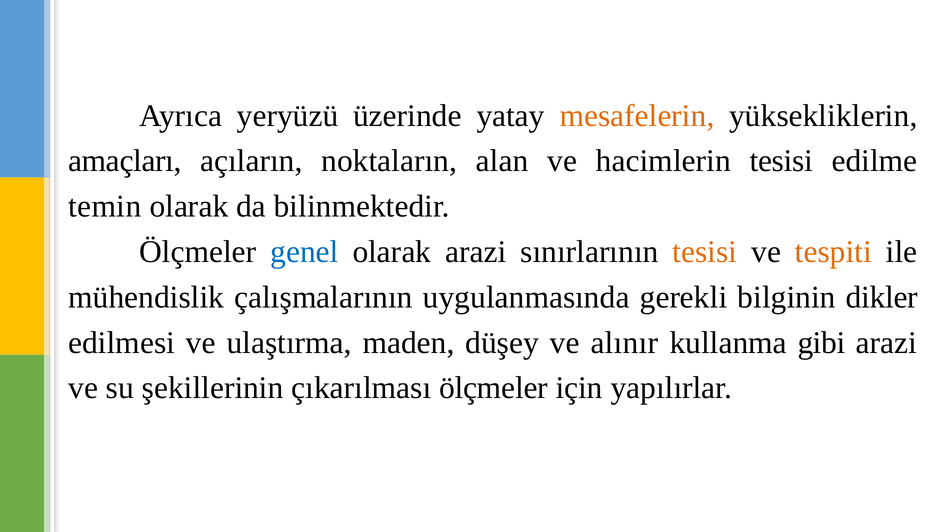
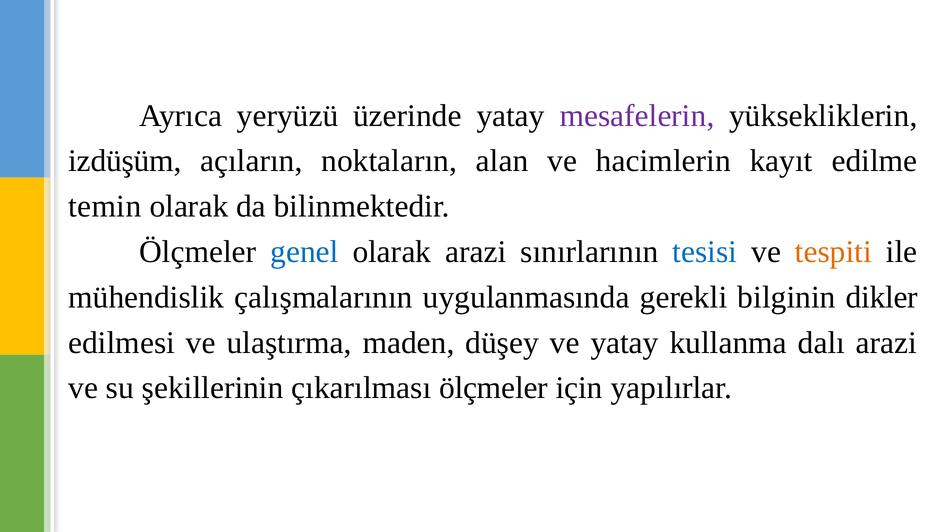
mesafelerin colour: orange -> purple (637, 116)
amaçları: amaçları -> izdüşüm (125, 161)
hacimlerin tesisi: tesisi -> kayıt (781, 161)
tesisi colour: orange -> blue (705, 252)
ve alınır: alınır -> yatay (625, 343)
gibi: gibi -> dalı (821, 343)
